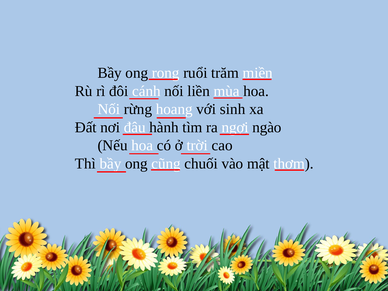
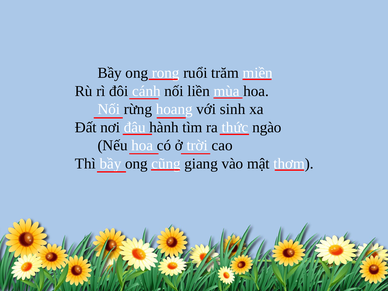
ngợi: ngợi -> thức (235, 127)
chuối: chuối -> giang (201, 164)
